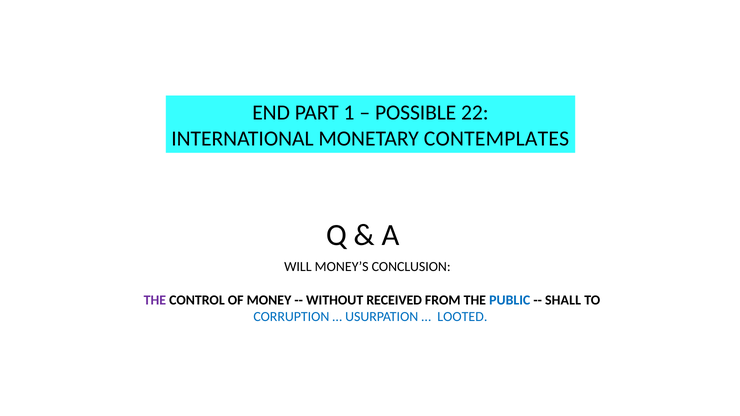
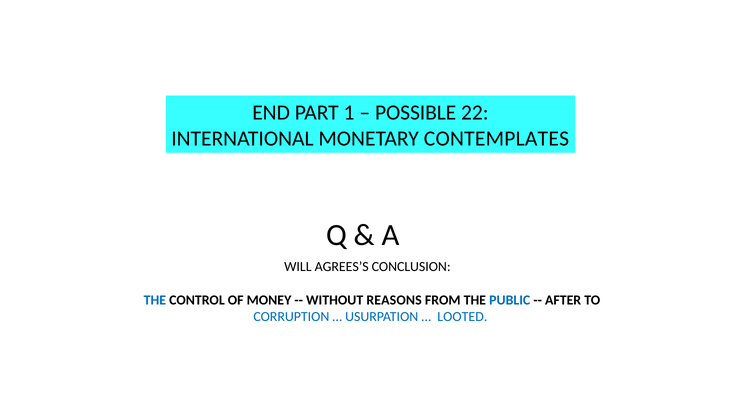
MONEY’S: MONEY’S -> AGREES’S (342, 267)
THE colour: purple -> blue (155, 300)
RECEIVED: RECEIVED -> REASONS (394, 300)
SHALL: SHALL -> AFTER (563, 300)
